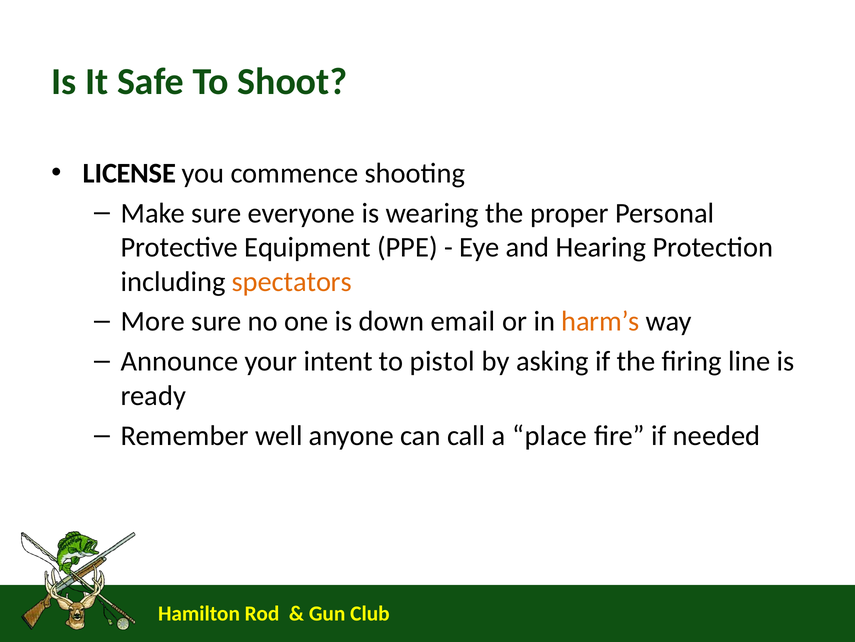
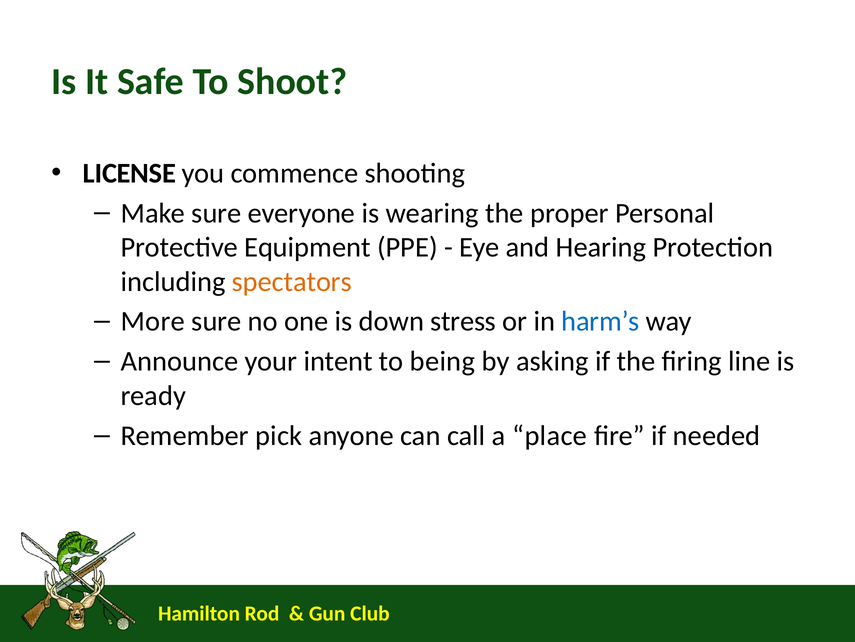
email: email -> stress (463, 321)
harm’s colour: orange -> blue (600, 321)
pistol: pistol -> being (442, 361)
well: well -> pick (279, 435)
